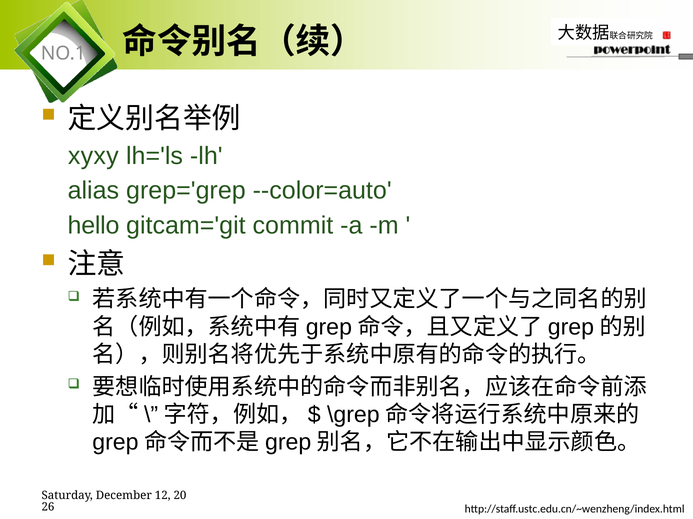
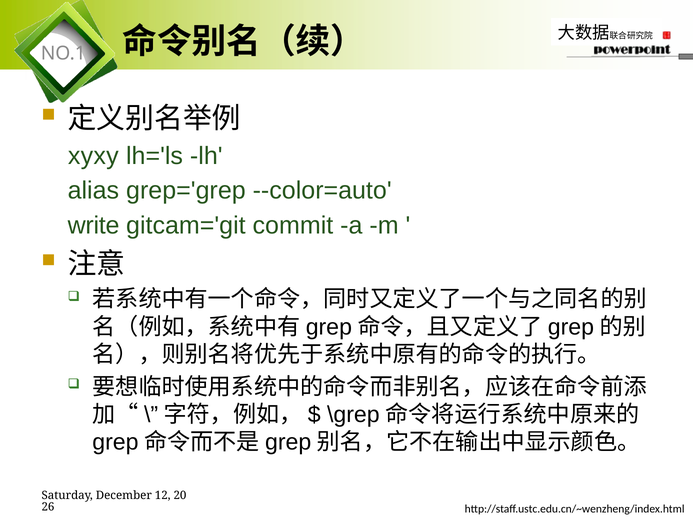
hello: hello -> write (94, 226)
